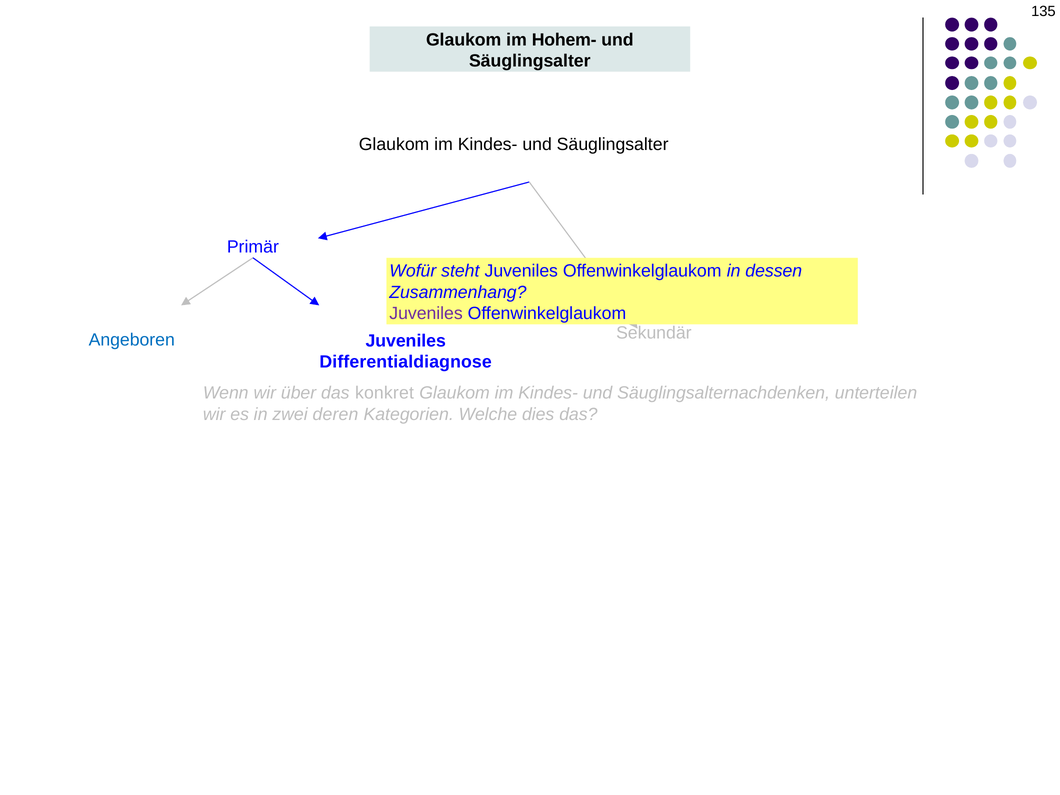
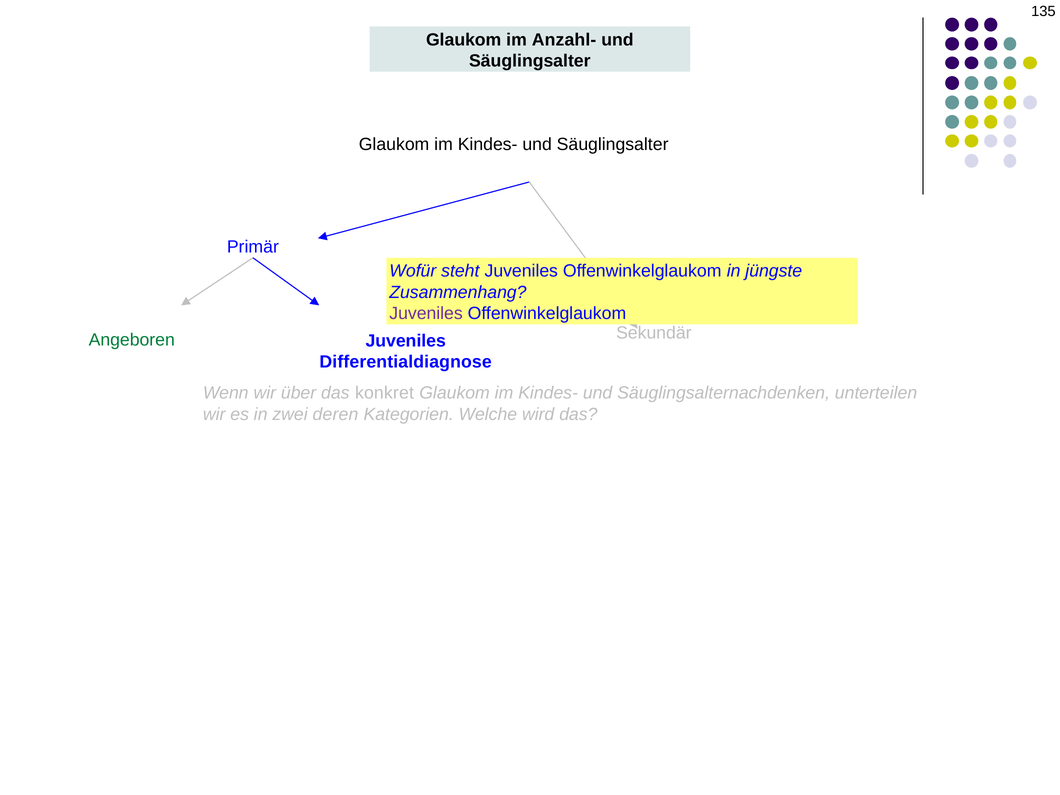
Hohem-: Hohem- -> Anzahl- (564, 40)
dessen: dessen -> jüngste (774, 271)
Angeboren colour: blue -> green (132, 340)
dies: dies -> wird (538, 414)
